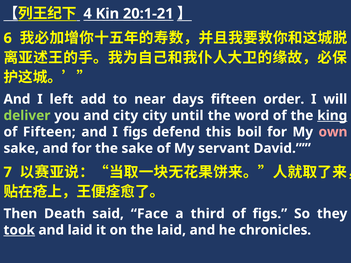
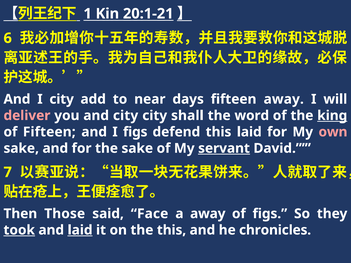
4: 4 -> 1 (88, 14)
I left: left -> city (62, 99)
fifteen order: order -> away (284, 99)
deliver colour: light green -> pink (27, 116)
until: until -> shall (187, 116)
this boil: boil -> laid (249, 132)
servant underline: none -> present (224, 148)
Death: Death -> Those (65, 214)
a third: third -> away (208, 214)
laid underline: none -> present (80, 230)
the laid: laid -> this (172, 230)
